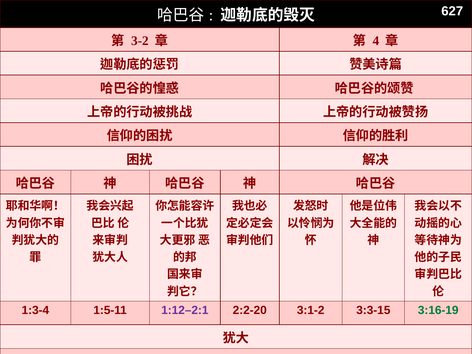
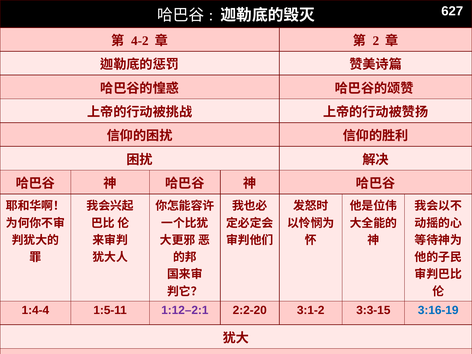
3-2: 3-2 -> 4-2 (140, 41)
4: 4 -> 2 (376, 41)
1:3-4: 1:3-4 -> 1:4-4 (35, 310)
3:16-19 colour: green -> blue (438, 310)
